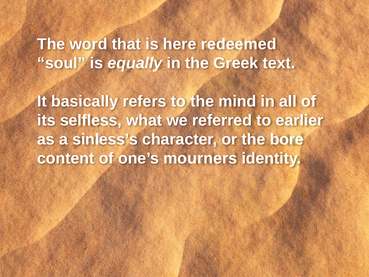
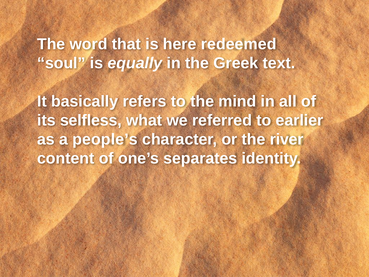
sinless’s: sinless’s -> people’s (105, 139)
bore: bore -> river (287, 139)
mourners: mourners -> separates (200, 158)
